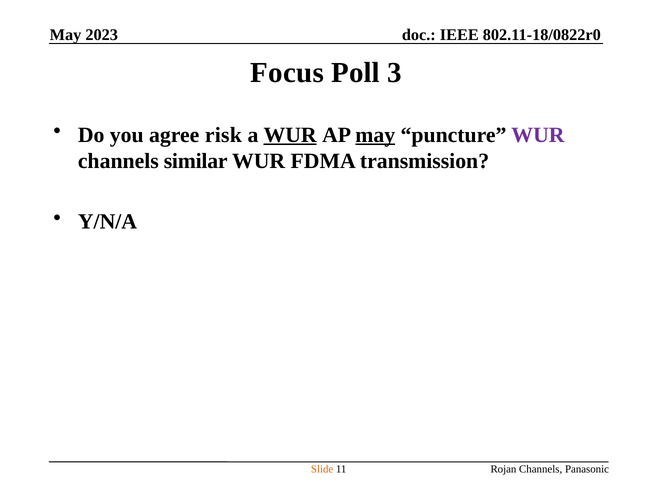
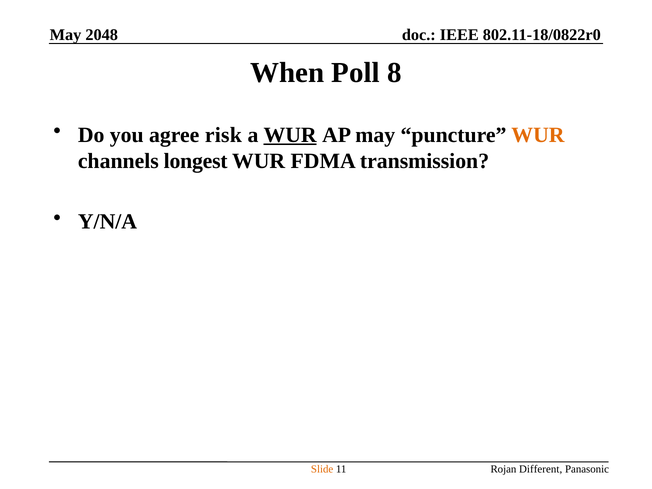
2023: 2023 -> 2048 (102, 35)
Focus: Focus -> When (287, 73)
3: 3 -> 8 (394, 73)
may underline: present -> none (375, 135)
WUR colour: purple -> orange (538, 135)
similar: similar -> longest (196, 161)
Rojan Channels: Channels -> Different (541, 469)
